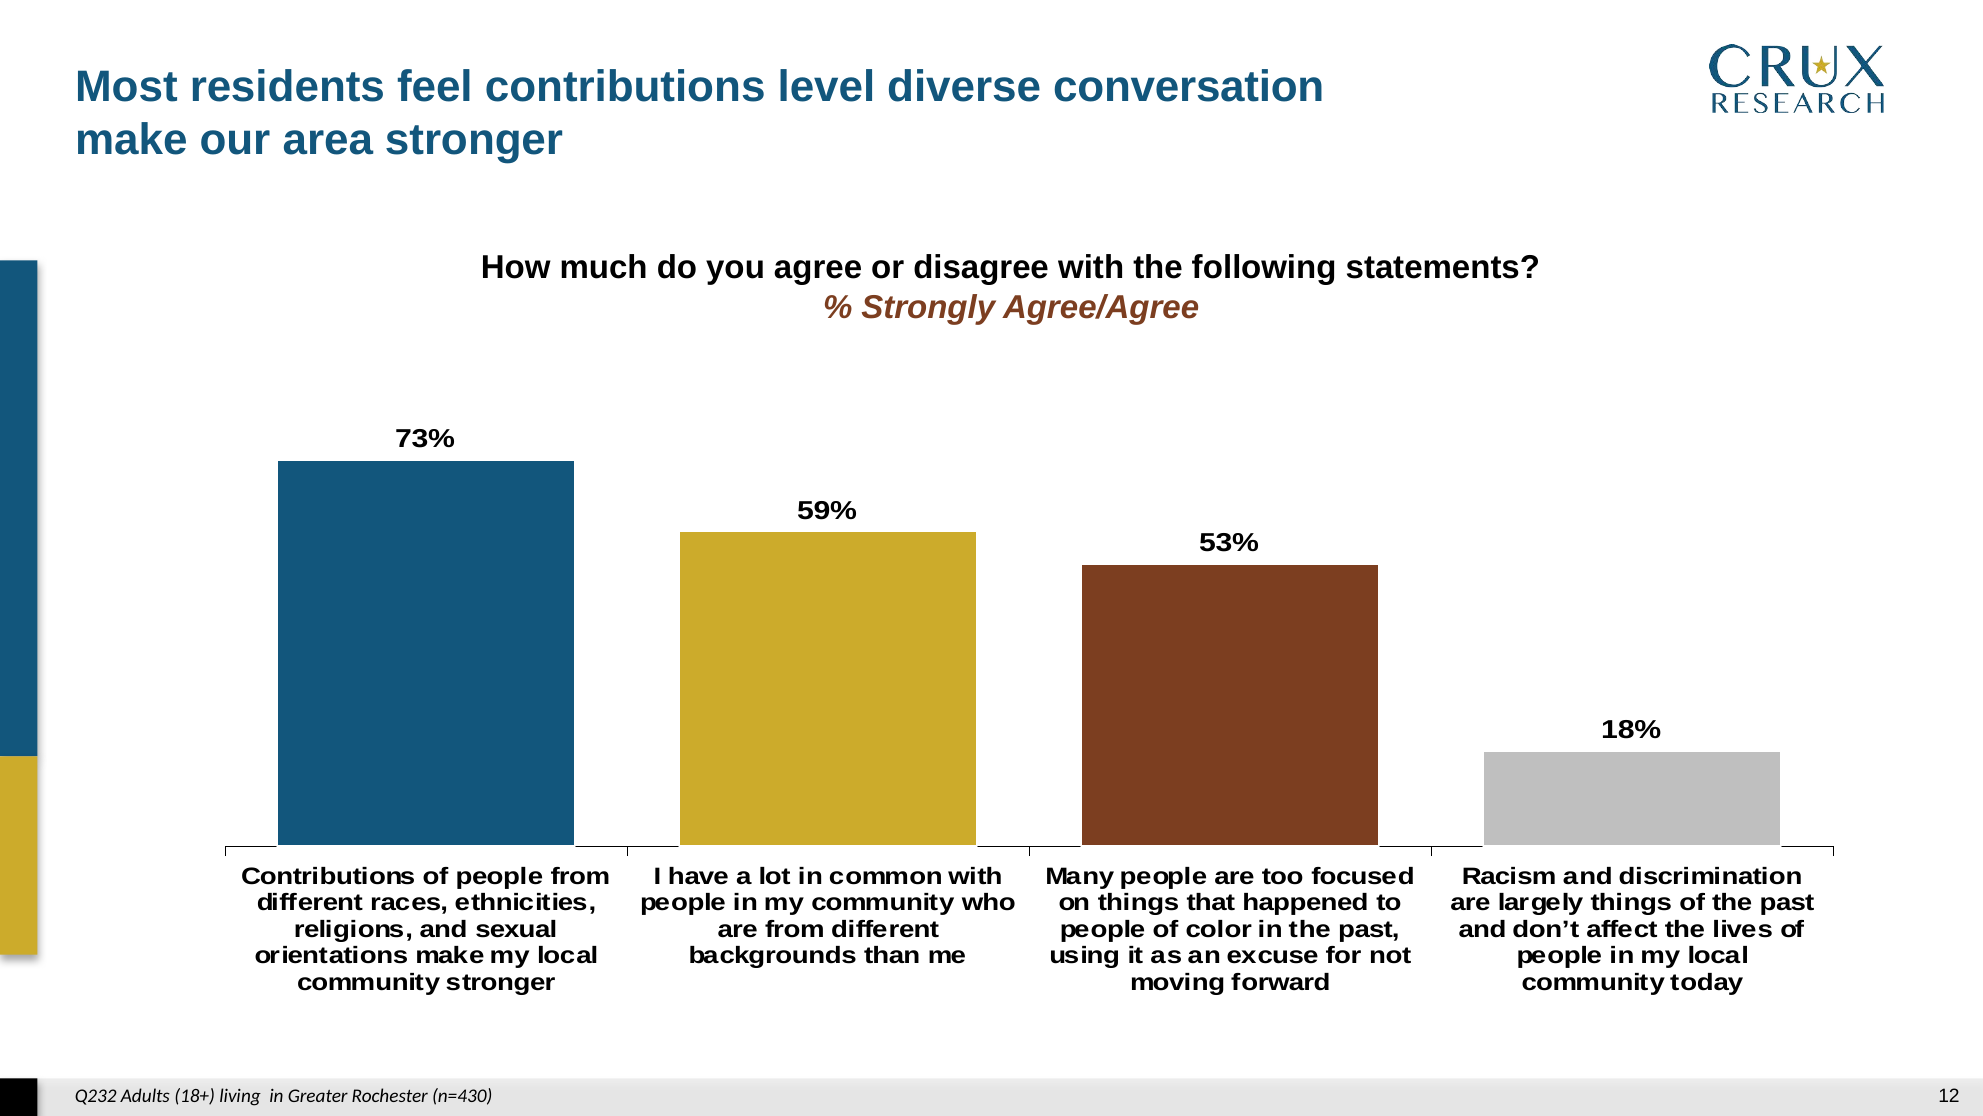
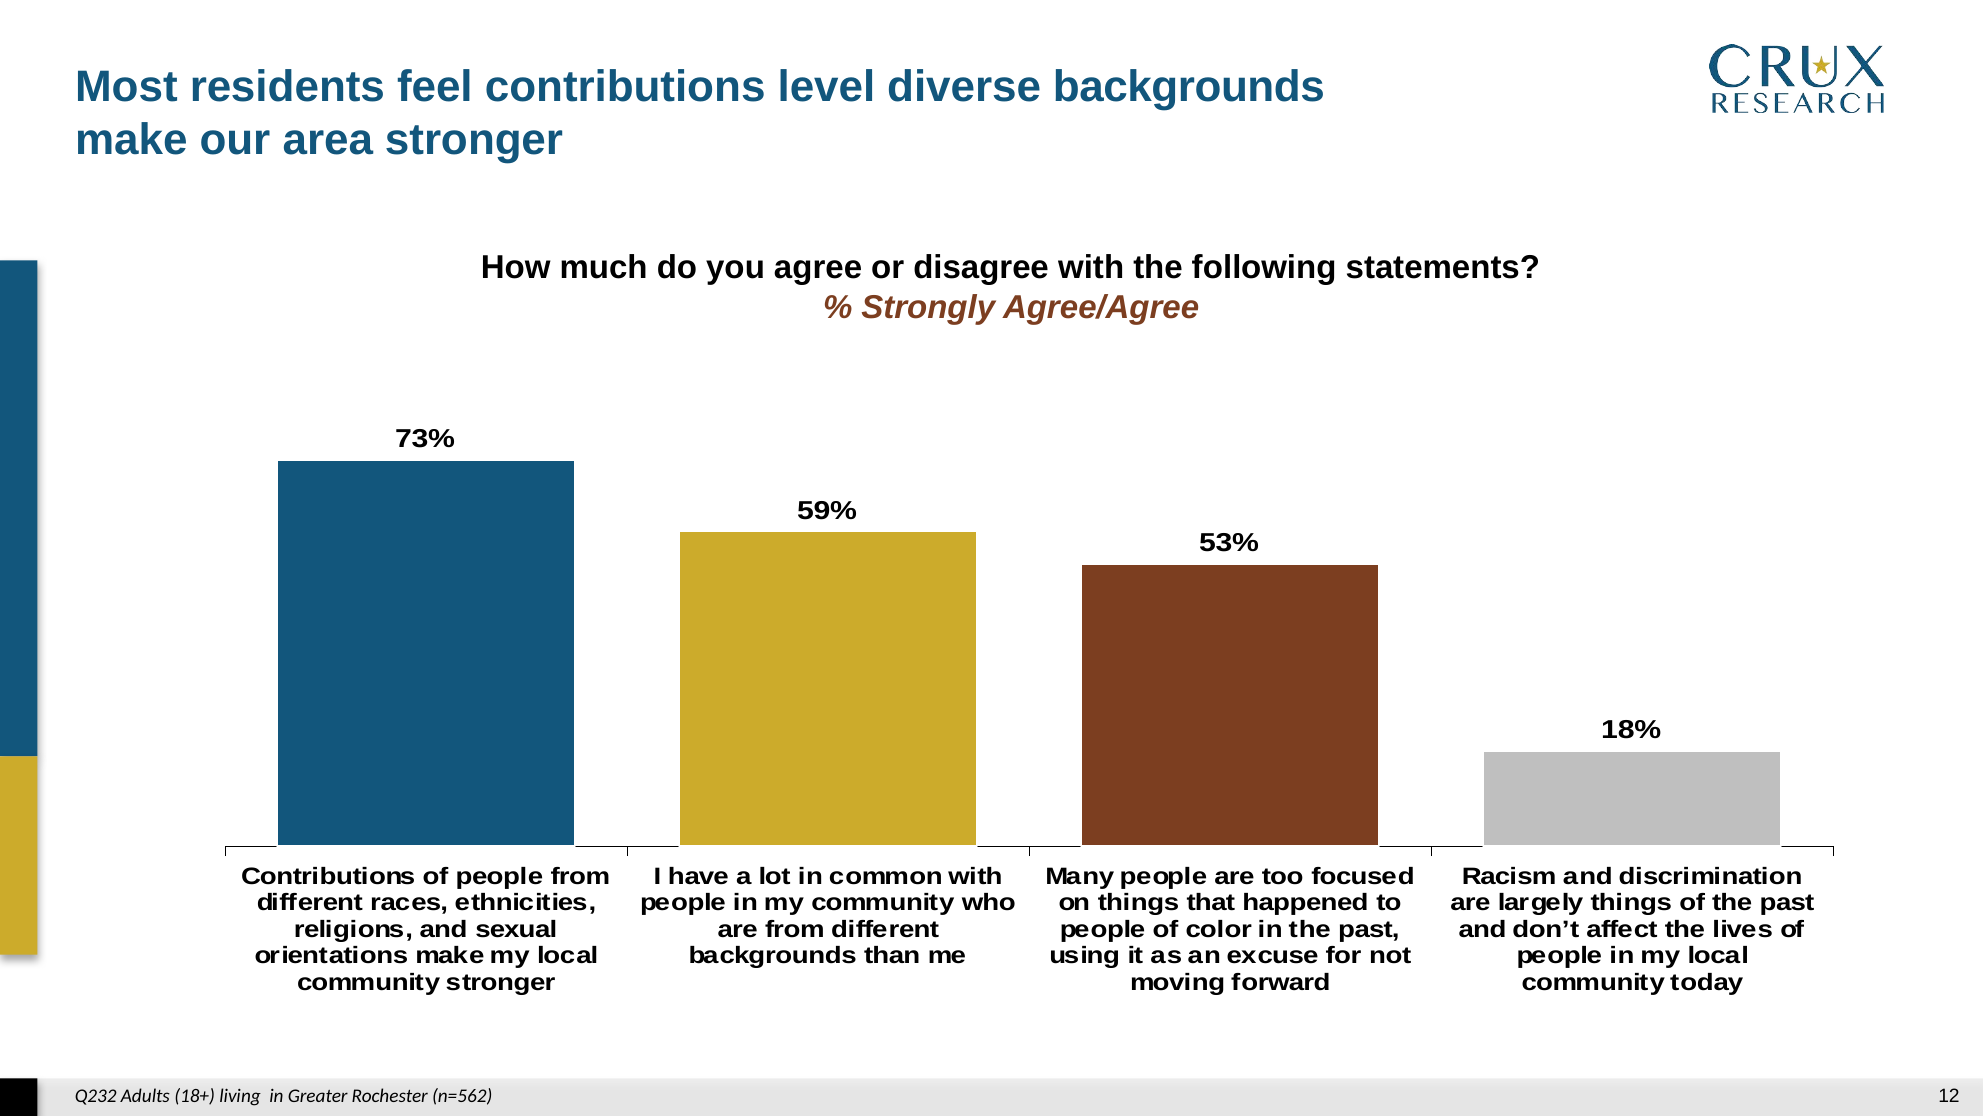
diverse conversation: conversation -> backgrounds (1189, 87)
n=430: n=430 -> n=562 (462, 1096)
